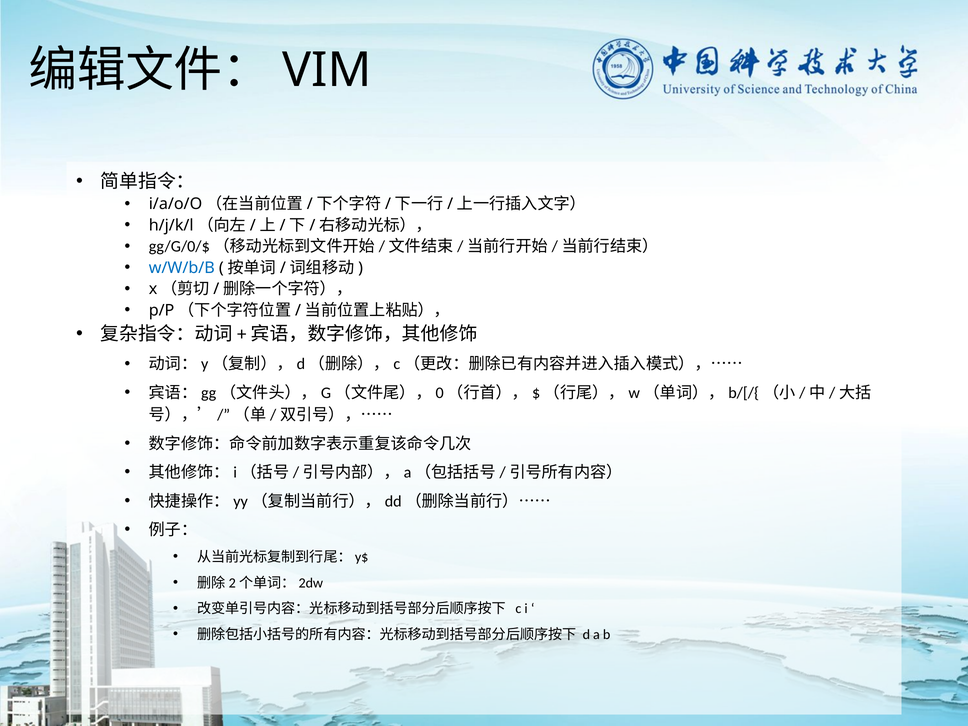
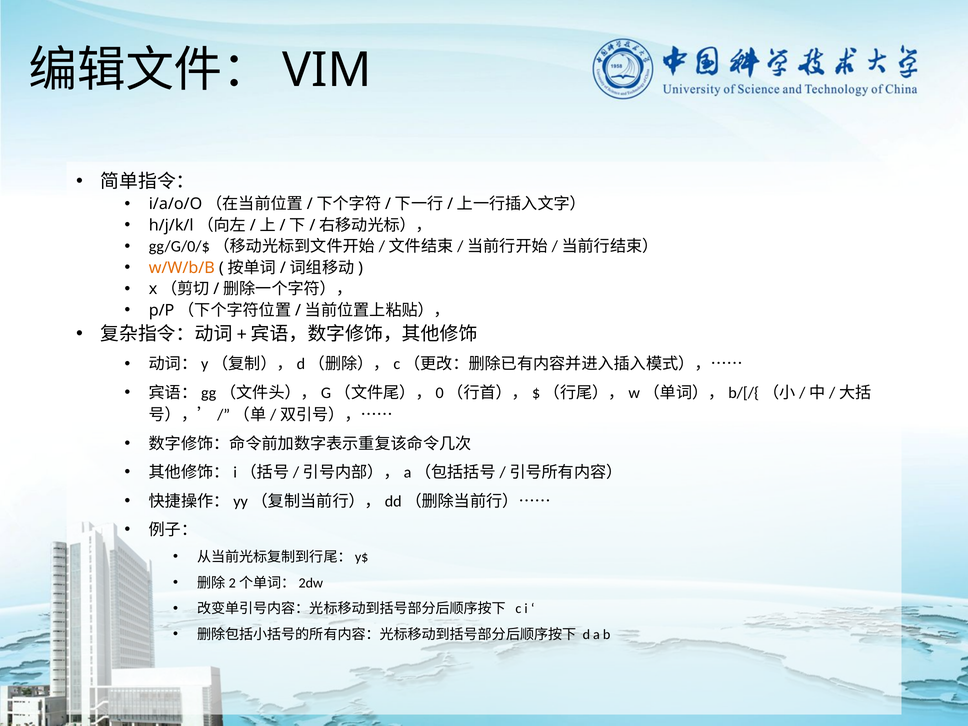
w/W/b/B colour: blue -> orange (182, 268)
